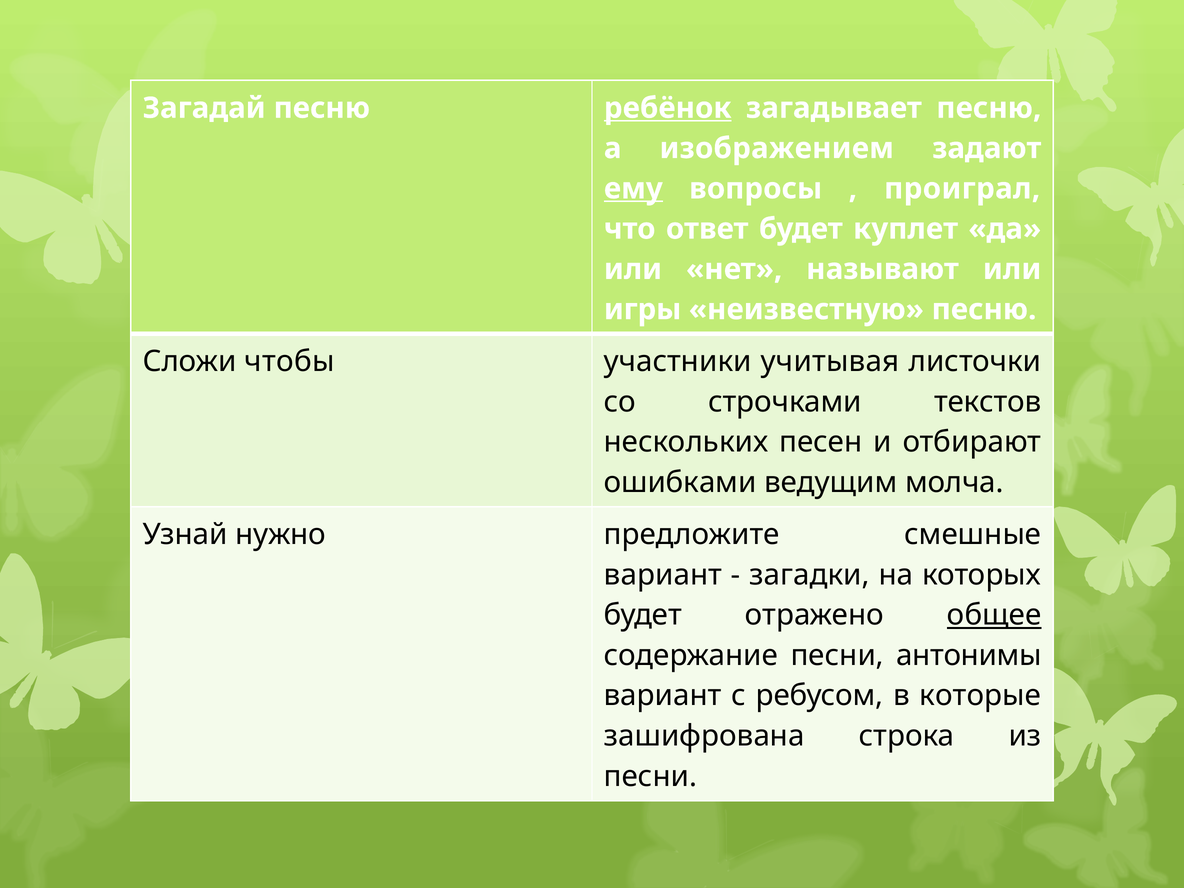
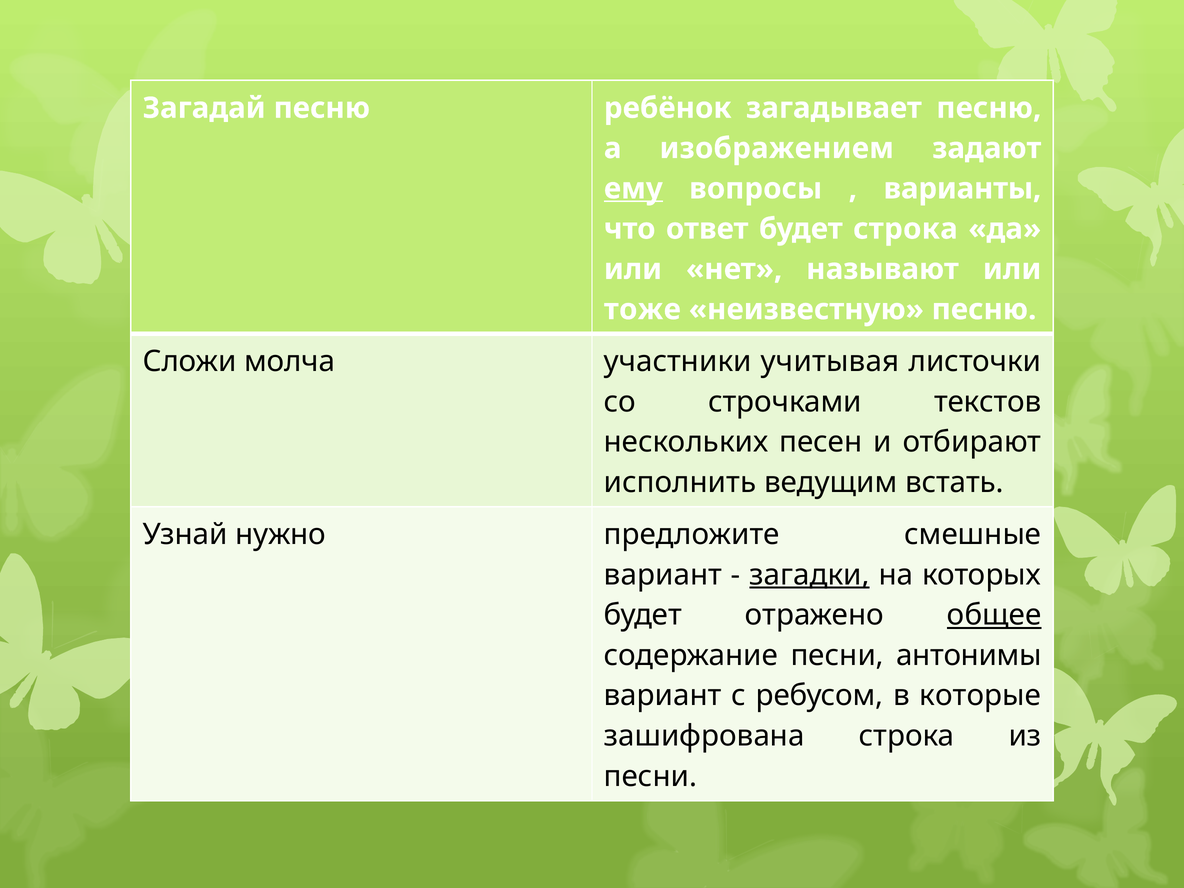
ребёнок underline: present -> none (668, 108)
проиграл: проиграл -> варианты (962, 189)
будет куплет: куплет -> строка (905, 229)
игры: игры -> тоже (642, 309)
чтобы: чтобы -> молча (290, 362)
ошибками: ошибками -> исполнить (680, 482)
молча: молча -> встать (954, 482)
загадки underline: none -> present (809, 575)
